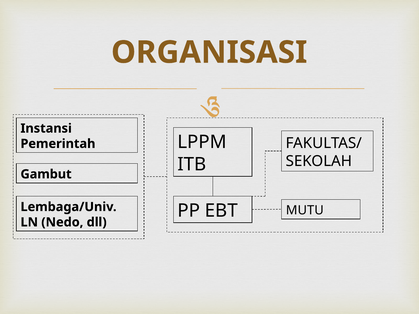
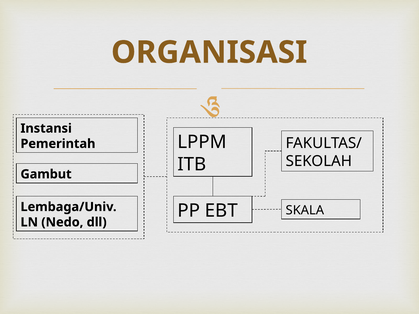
MUTU: MUTU -> SKALA (305, 210)
